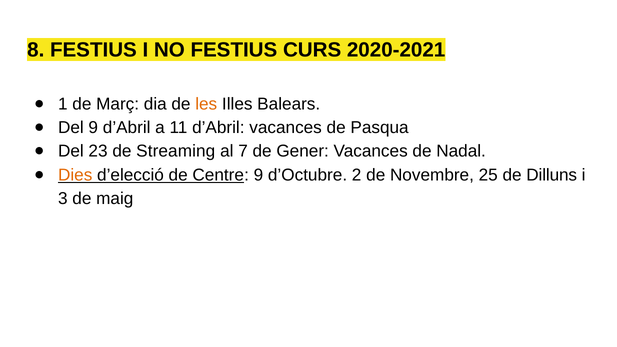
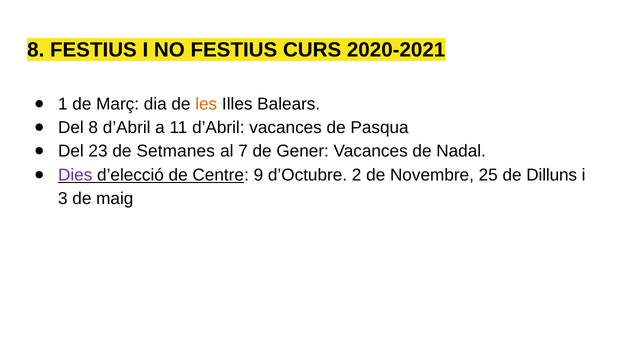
Del 9: 9 -> 8 (93, 128)
Streaming: Streaming -> Setmanes (176, 151)
Dies colour: orange -> purple (75, 175)
